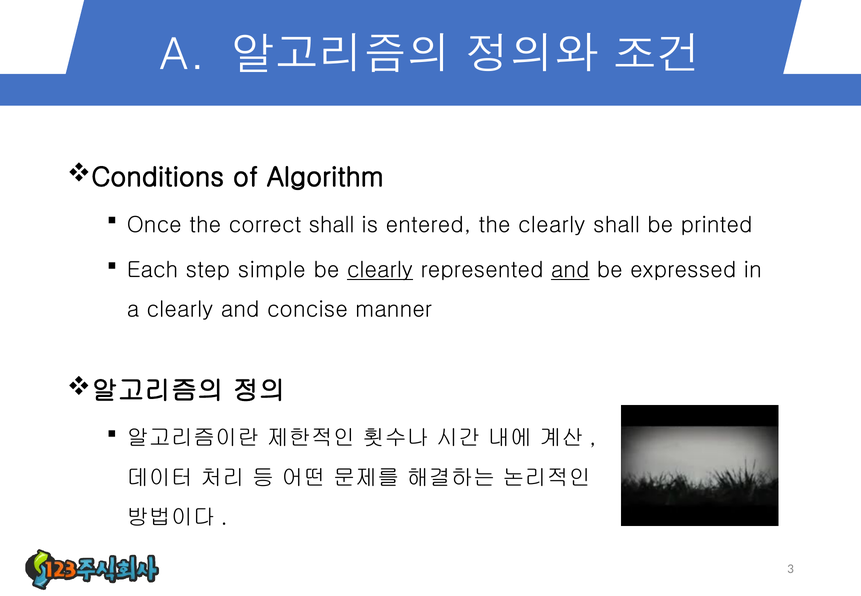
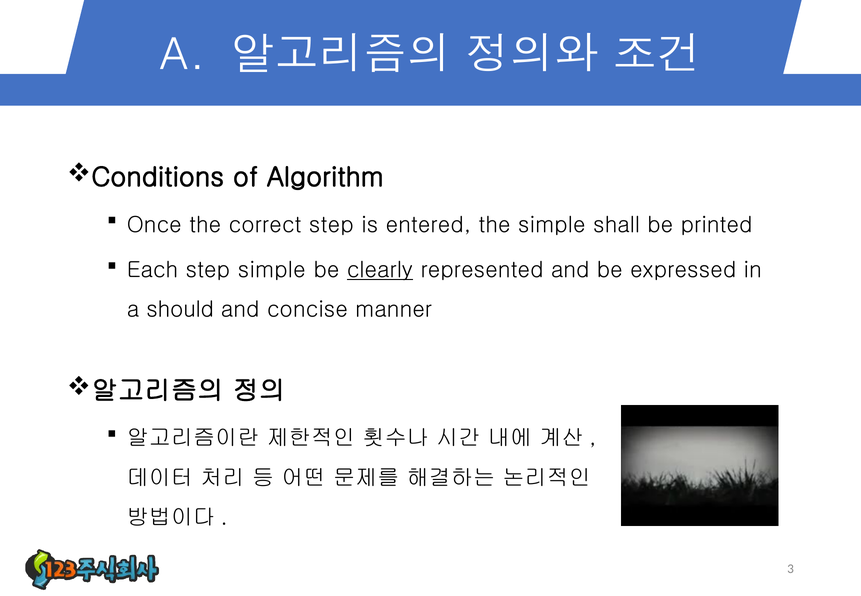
correct shall: shall -> step (331, 225)
the clearly: clearly -> simple (552, 225)
and underline: present -> none (570, 270)
a clearly: clearly -> should (180, 310)
